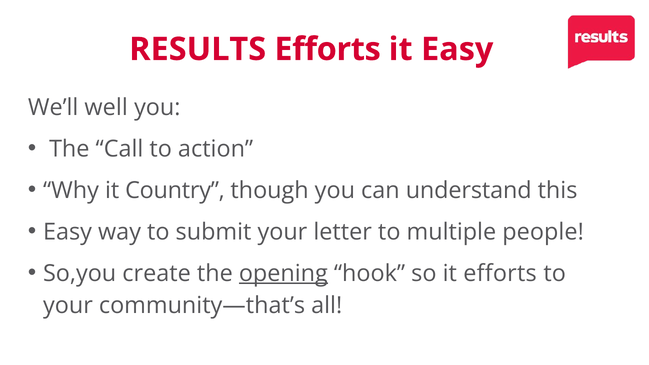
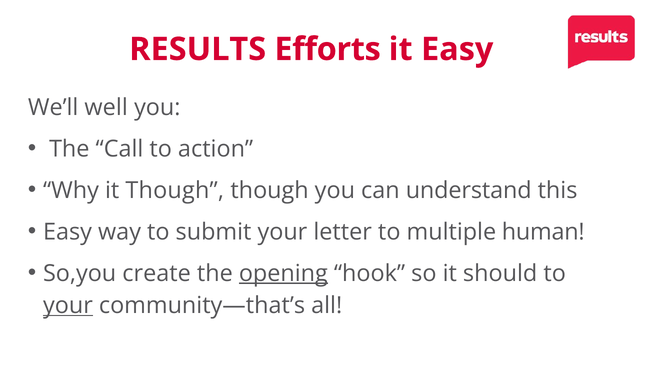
it Country: Country -> Though (175, 190)
people: people -> human (543, 232)
it efforts: efforts -> should (500, 273)
your underline: none -> present (68, 305)
